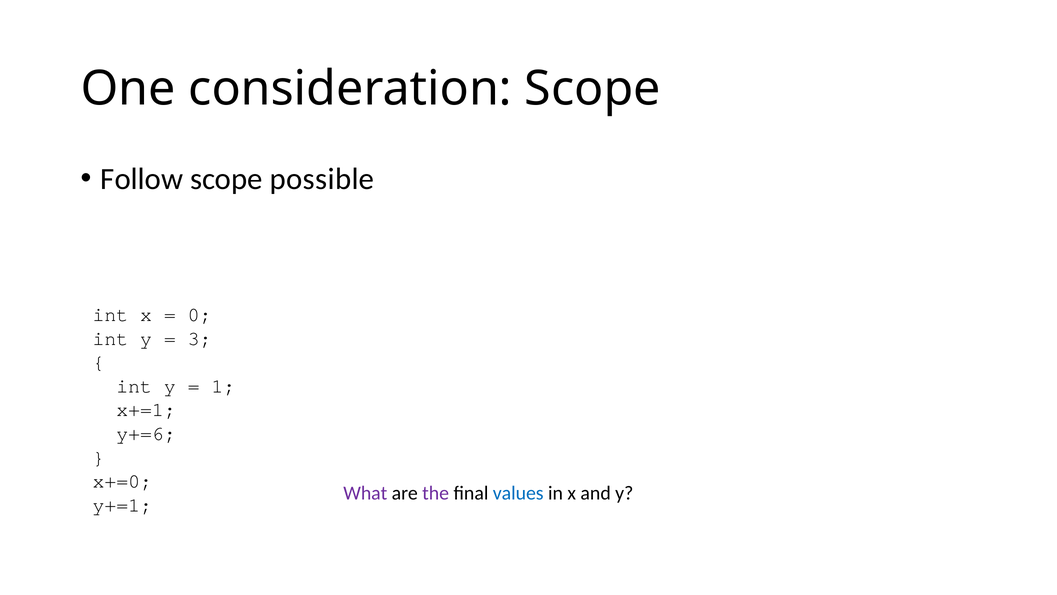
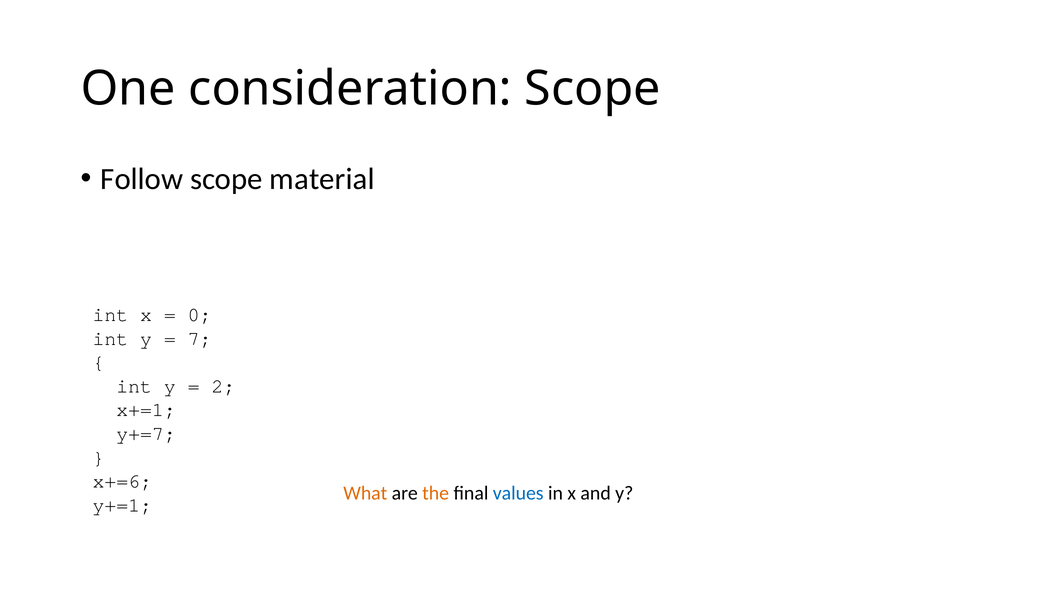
possible: possible -> material (322, 179)
3: 3 -> 7 (200, 338)
1: 1 -> 2 (223, 386)
y+=6: y+=6 -> y+=7 (146, 433)
x+=0: x+=0 -> x+=6 (122, 481)
What colour: purple -> orange (365, 493)
the colour: purple -> orange (436, 493)
